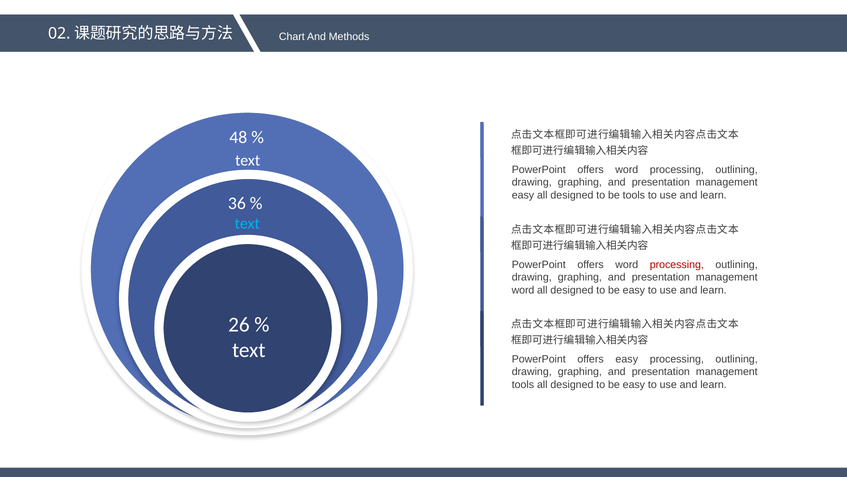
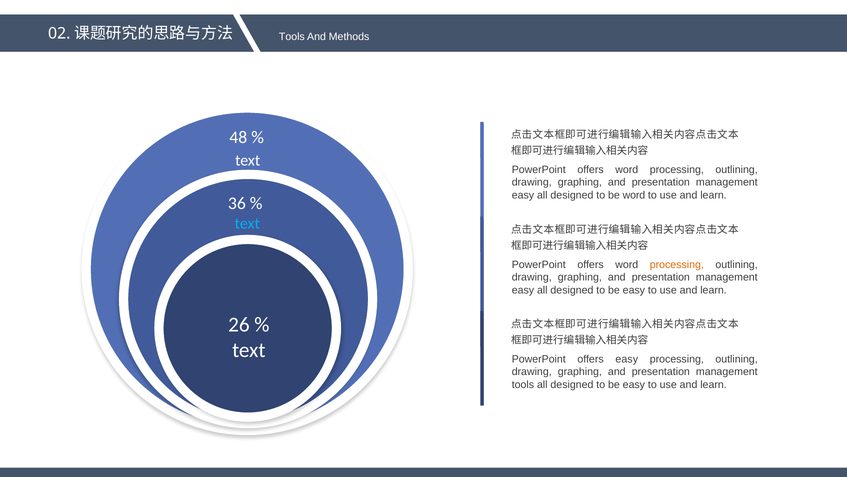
Chart: Chart -> Tools (292, 37)
be tools: tools -> word (634, 195)
processing colour: red -> orange (677, 264)
word: word -> easy (523, 290)
